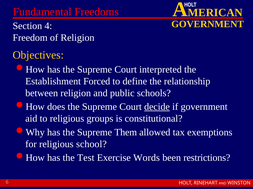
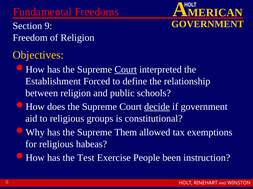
4: 4 -> 9 (48, 26)
Court underline: none -> present (126, 70)
school: school -> habeas (91, 145)
Words: Words -> People (147, 158)
restrictions: restrictions -> instruction (207, 158)
